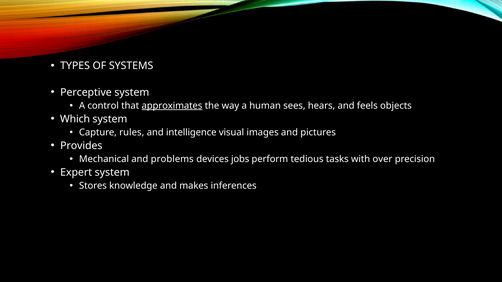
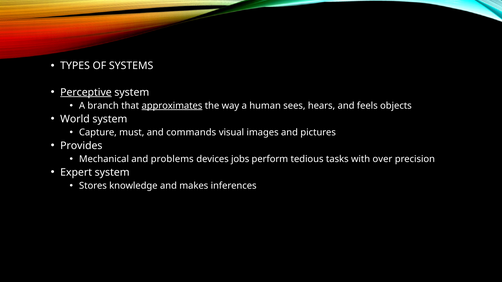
Perceptive underline: none -> present (86, 92)
control: control -> branch (103, 106)
Which: Which -> World (75, 119)
rules: rules -> must (132, 132)
intelligence: intelligence -> commands (191, 132)
